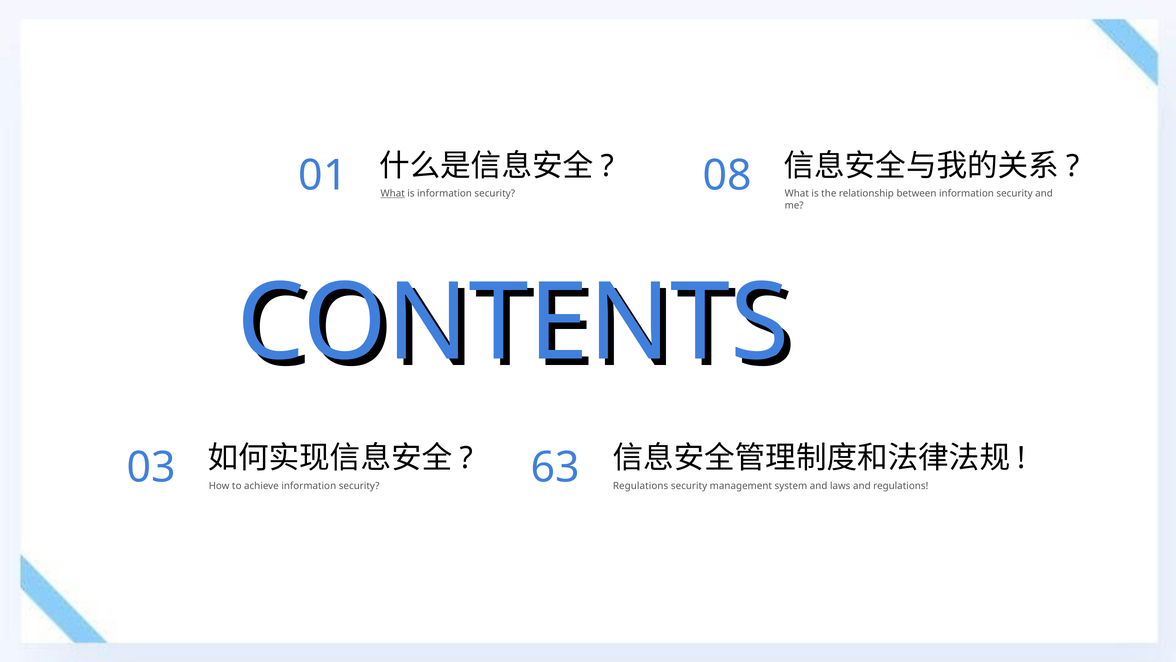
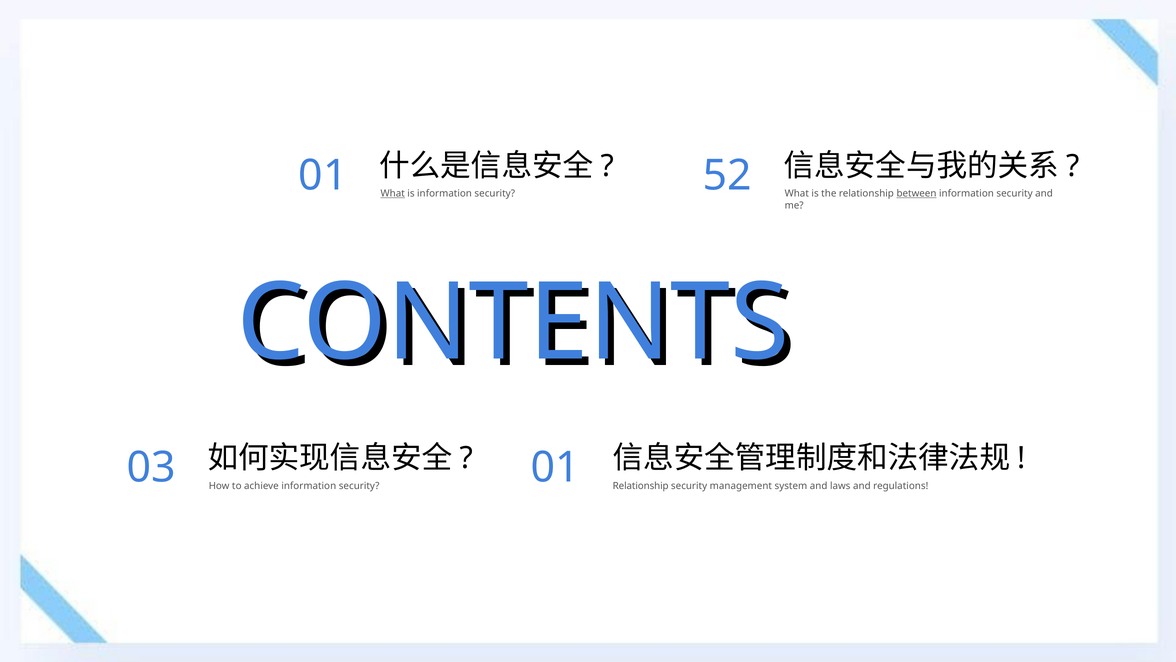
08: 08 -> 52 (727, 175)
between underline: none -> present (916, 193)
security 63: 63 -> 01 (555, 467)
Regulations: Regulations -> Relationship (641, 485)
